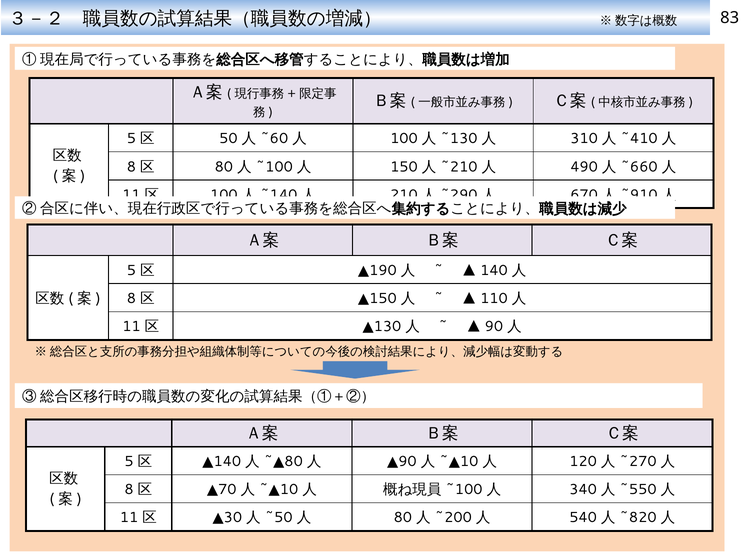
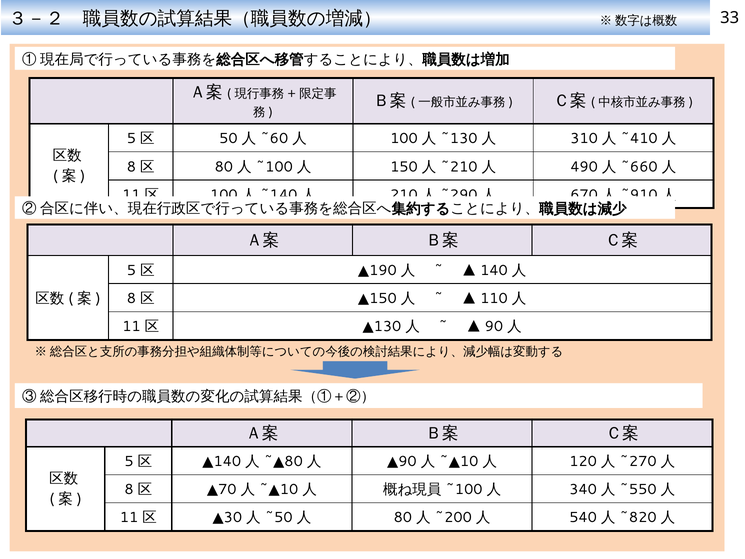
83: 83 -> 33 (730, 18)
